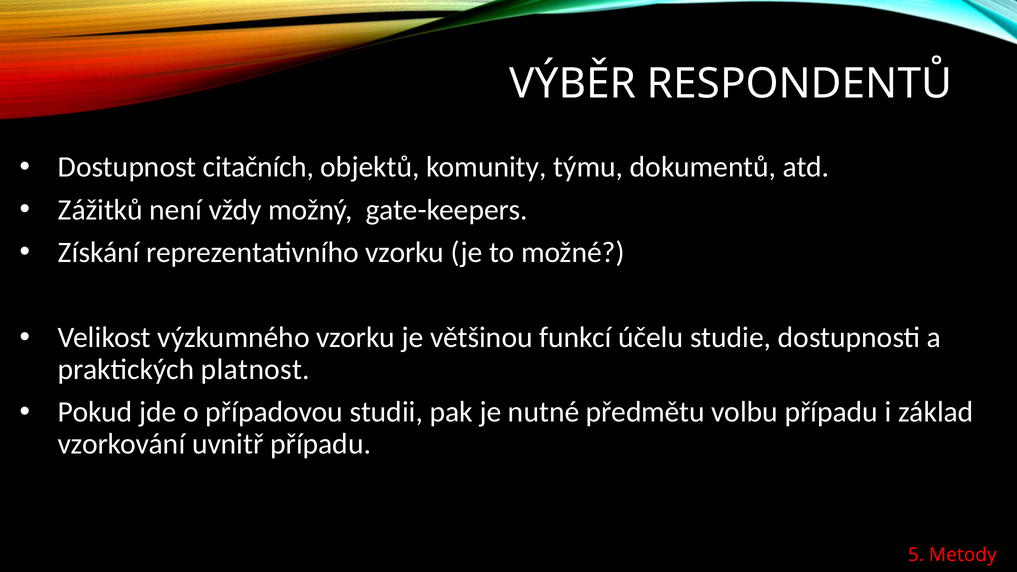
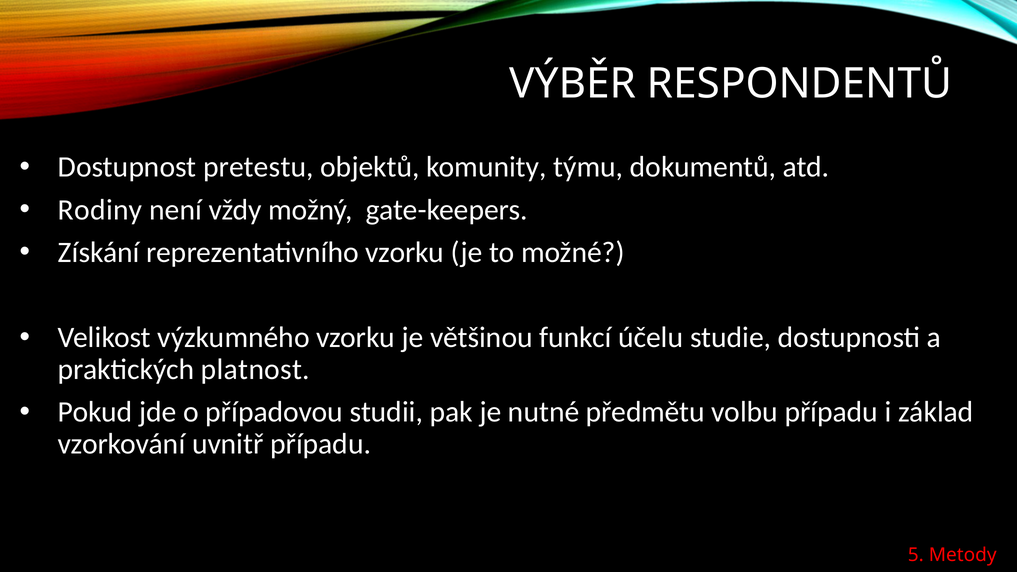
citačních: citačních -> pretestu (258, 167)
Zážitků: Zážitků -> Rodiny (100, 210)
